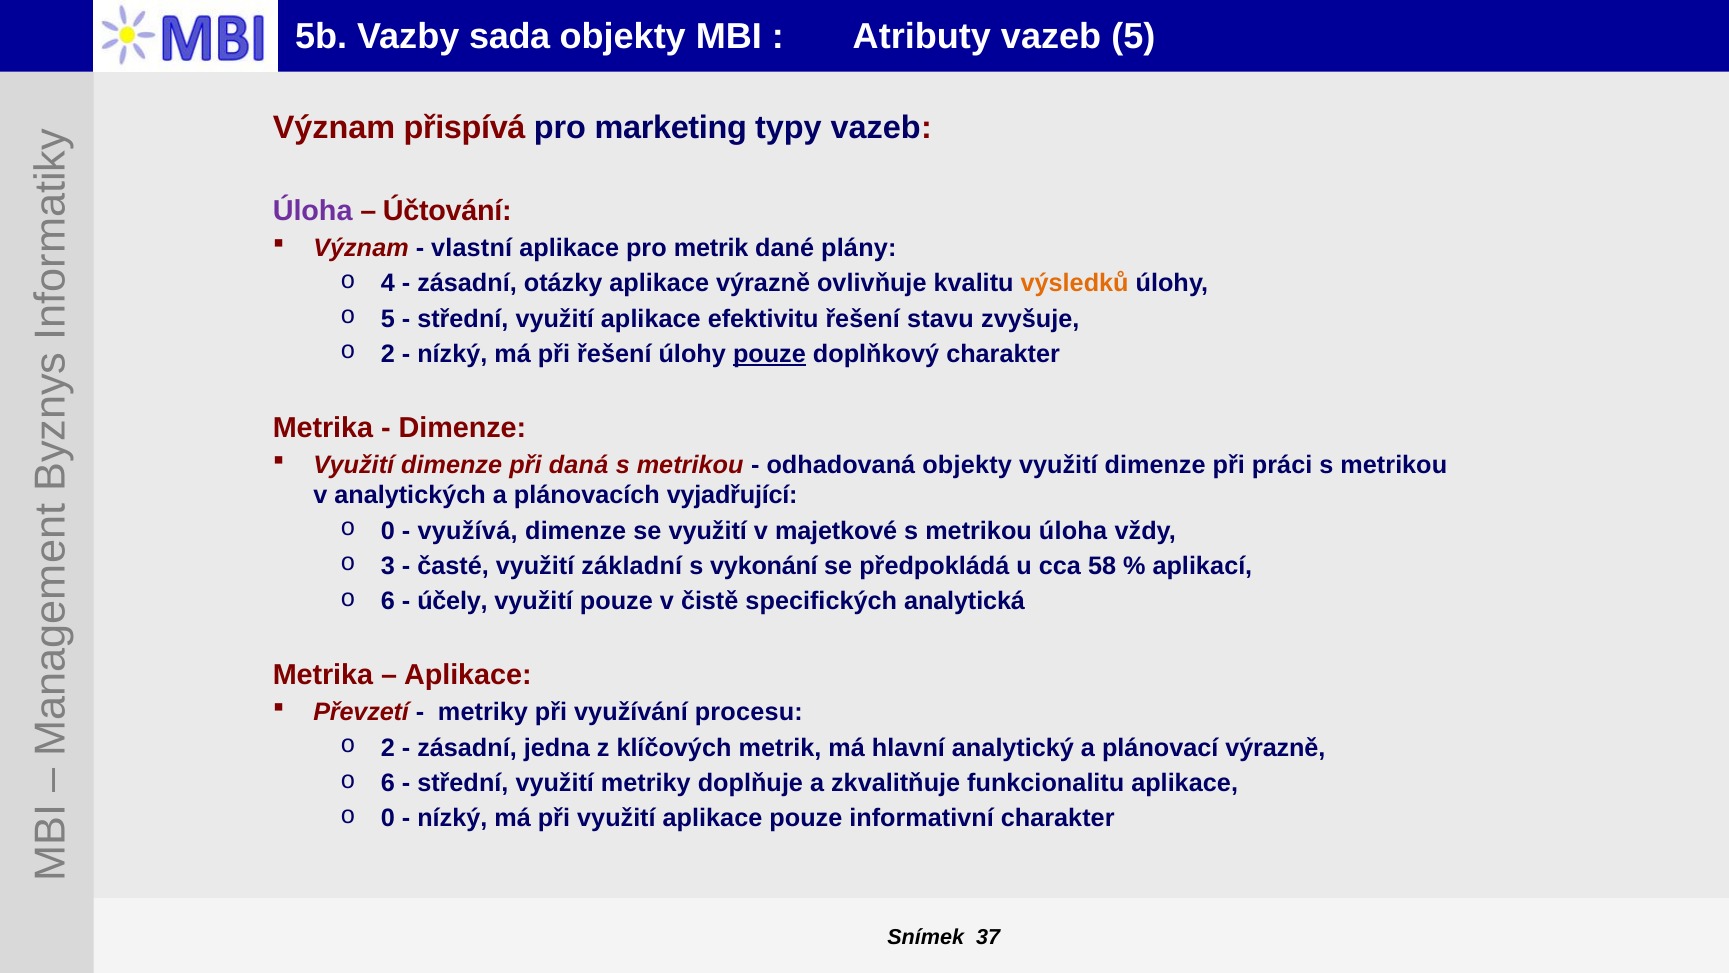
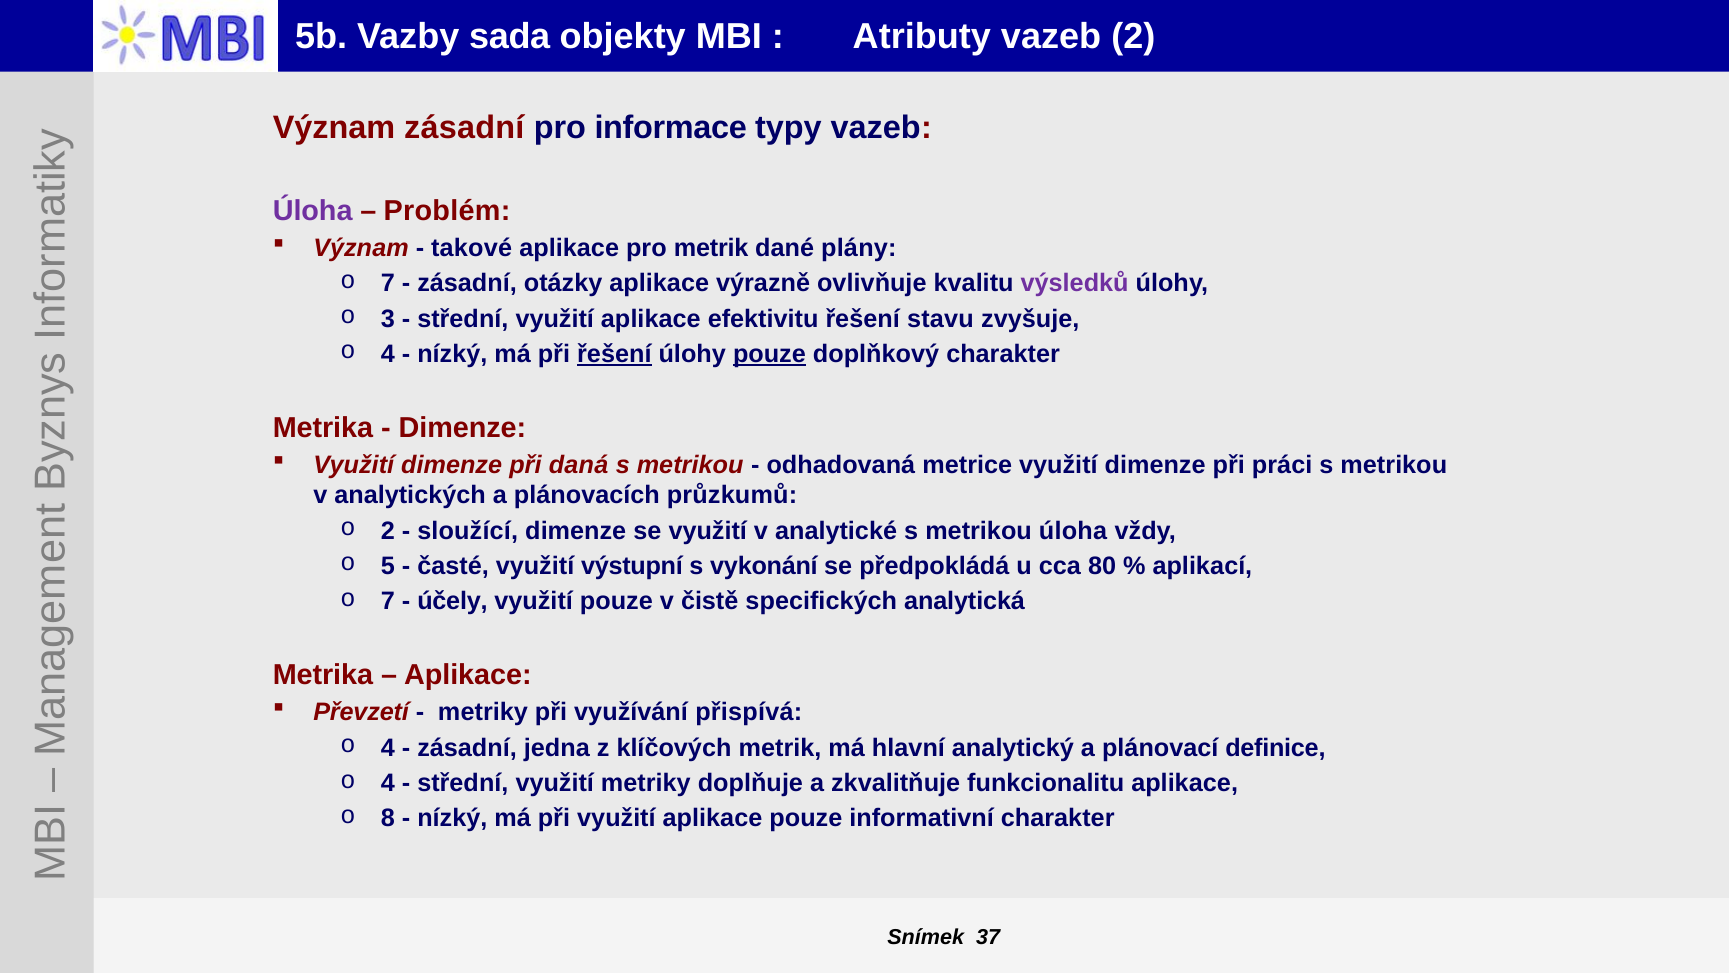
vazeb 5: 5 -> 2 (1133, 37)
Význam přispívá: přispívá -> zásadní (464, 128)
marketing: marketing -> informace (671, 128)
Účtování: Účtování -> Problém (447, 211)
vlastní: vlastní -> takové (472, 248)
4: 4 -> 7 (388, 283)
výsledků colour: orange -> purple (1075, 283)
5: 5 -> 3 (388, 319)
2: 2 -> 4 (388, 354)
řešení underline: none -> present (614, 354)
odhadovaná objekty: objekty -> metrice (967, 465)
vyjadřující: vyjadřující -> průzkumů (732, 495)
0: 0 -> 2 (388, 530)
využívá: využívá -> sloužící (468, 530)
majetkové: majetkové -> analytické (836, 530)
3: 3 -> 5 (388, 566)
základní: základní -> výstupní (632, 566)
58: 58 -> 80 (1102, 566)
6: 6 -> 7 (388, 601)
procesu: procesu -> přispívá (749, 712)
2: 2 -> 4 (388, 747)
plánovací výrazně: výrazně -> definice (1275, 747)
6: 6 -> 4 (388, 783)
0: 0 -> 8 (388, 818)
